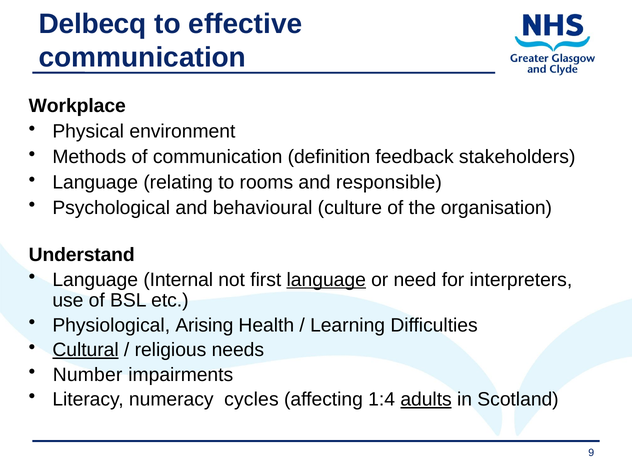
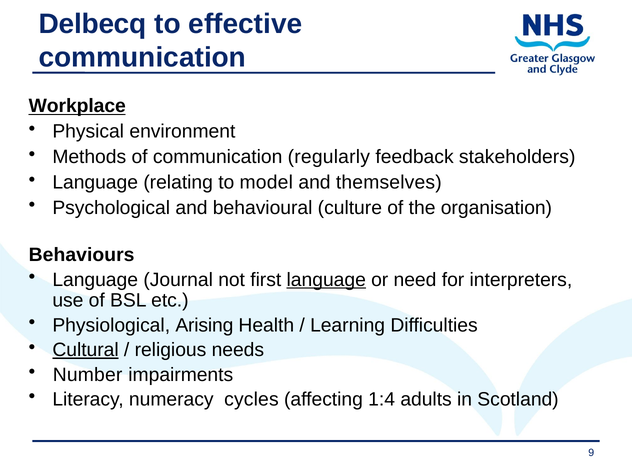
Workplace underline: none -> present (77, 106)
definition: definition -> regularly (329, 157)
rooms: rooms -> model (266, 182)
responsible: responsible -> themselves (389, 182)
Understand: Understand -> Behaviours (82, 255)
Internal: Internal -> Journal (178, 280)
adults underline: present -> none (426, 399)
